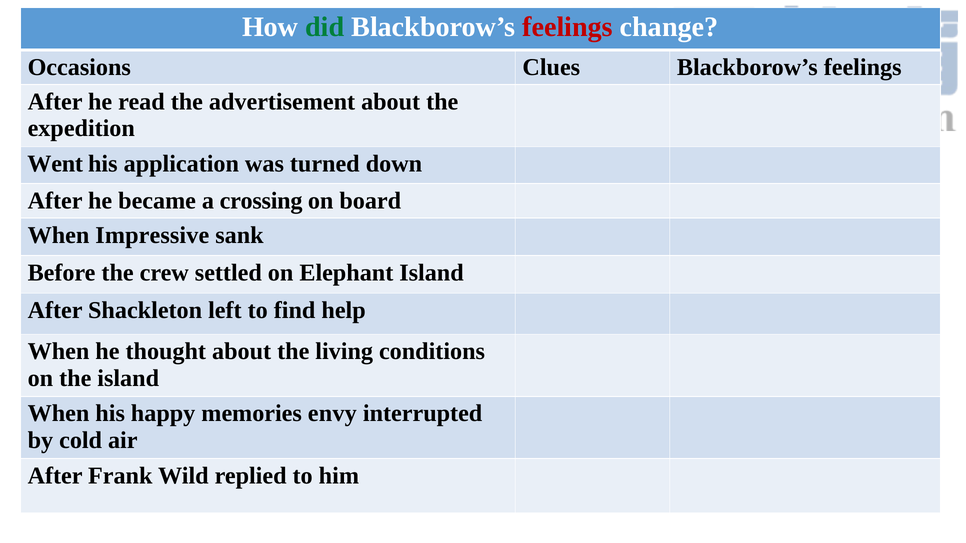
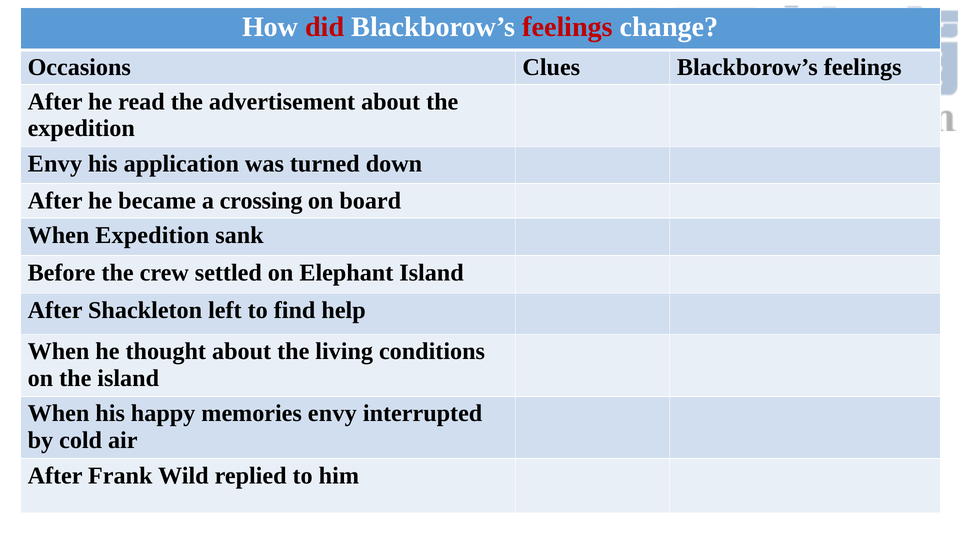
did colour: green -> red (325, 27)
Went: Went -> Envy (55, 164)
When Impressive: Impressive -> Expedition (152, 235)
